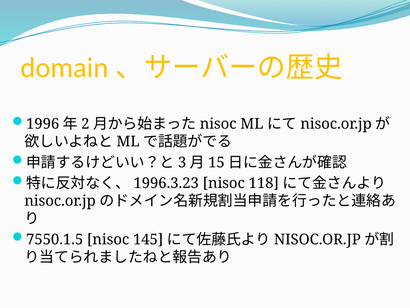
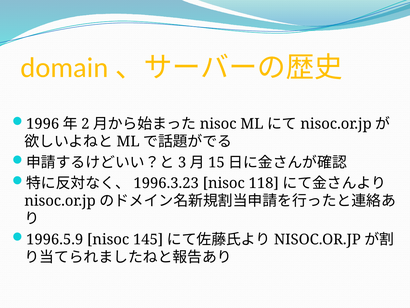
7550.1.5: 7550.1.5 -> 1996.5.9 (55, 239)
